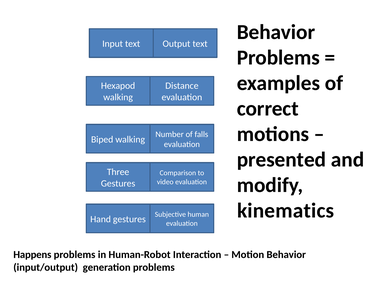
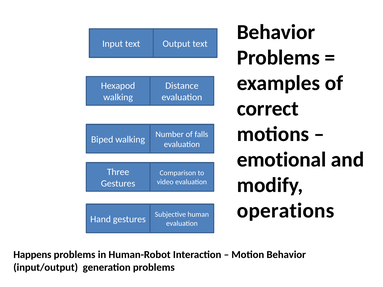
presented: presented -> emotional (281, 160)
kinematics: kinematics -> operations (286, 211)
